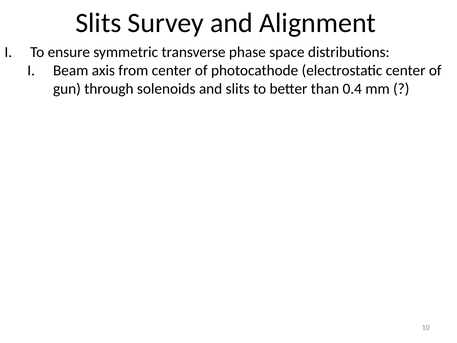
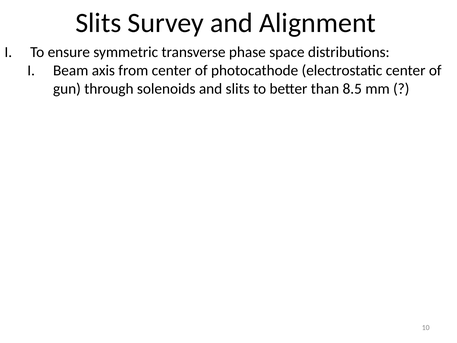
0.4: 0.4 -> 8.5 (352, 89)
